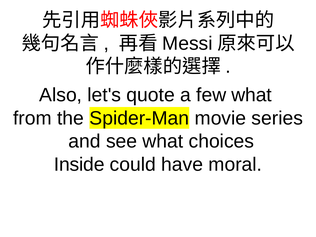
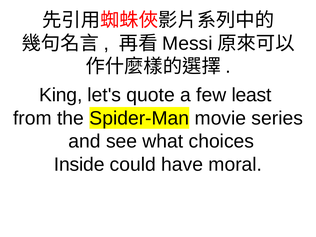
Also: Also -> King (61, 95)
few what: what -> least (252, 95)
